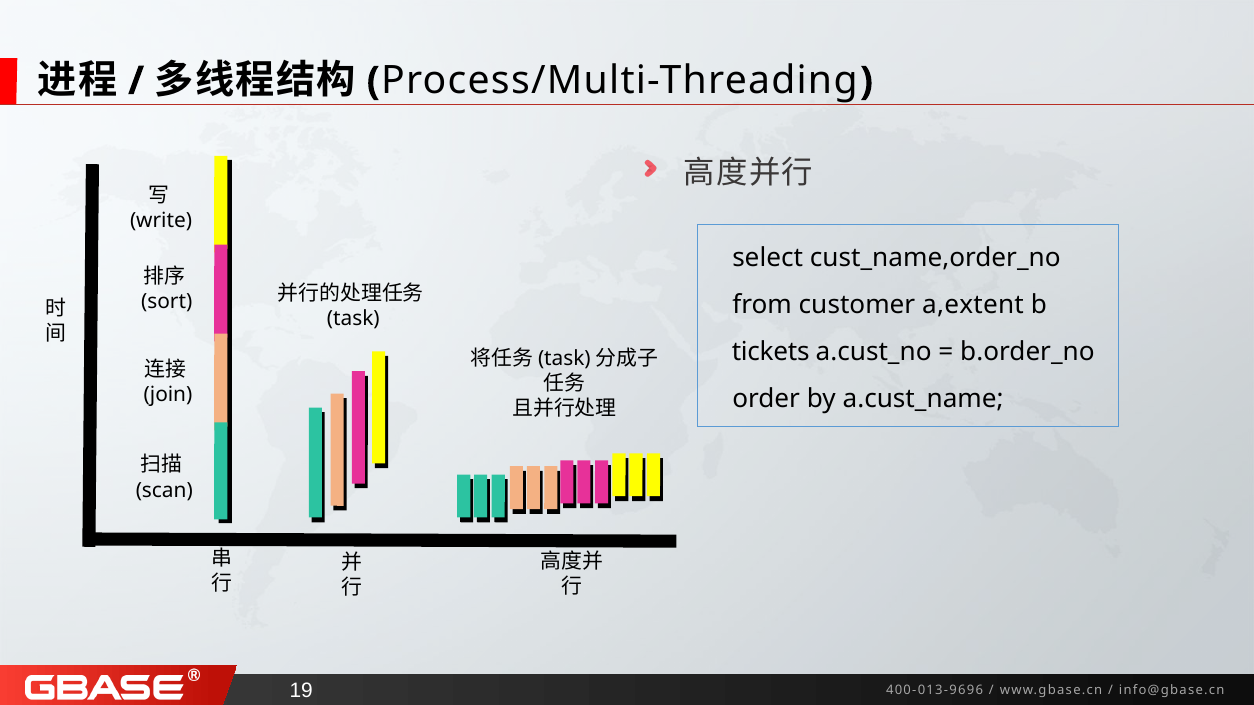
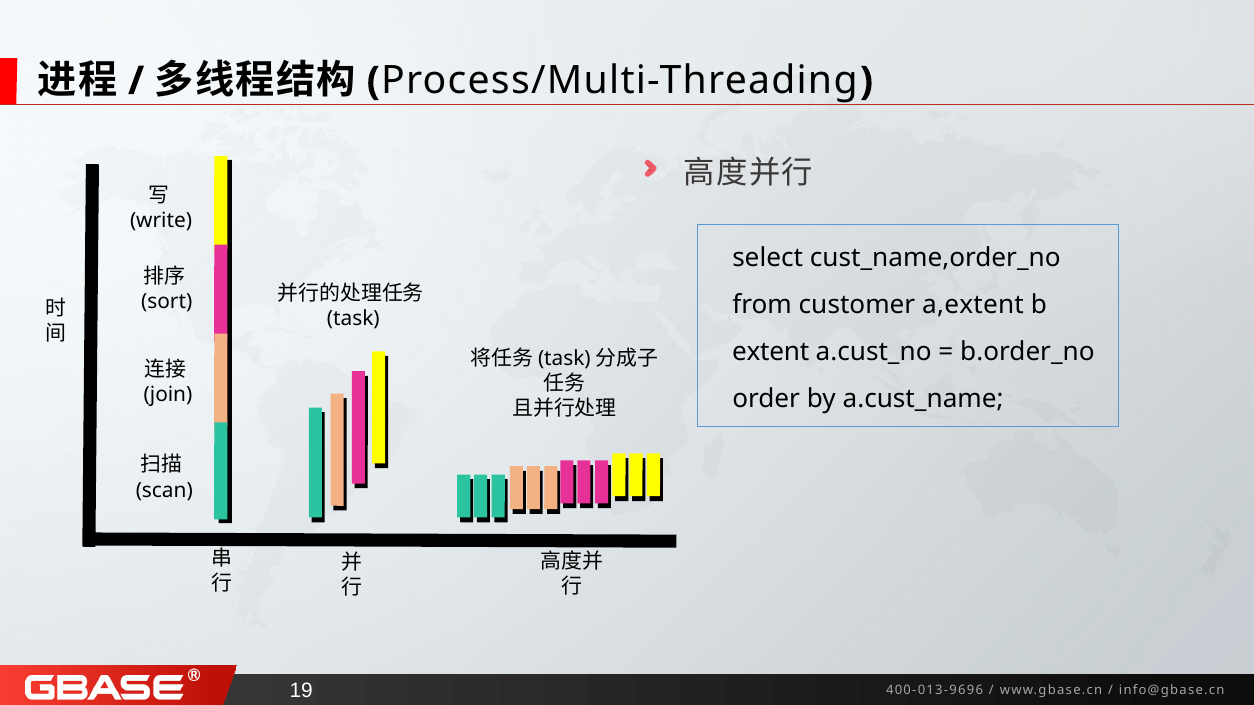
tickets: tickets -> extent (771, 352)
